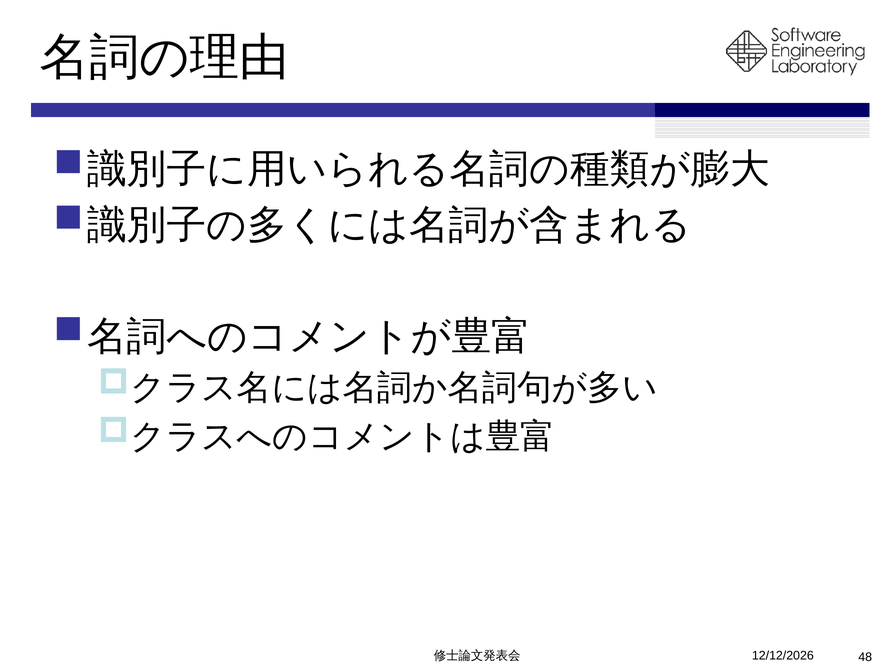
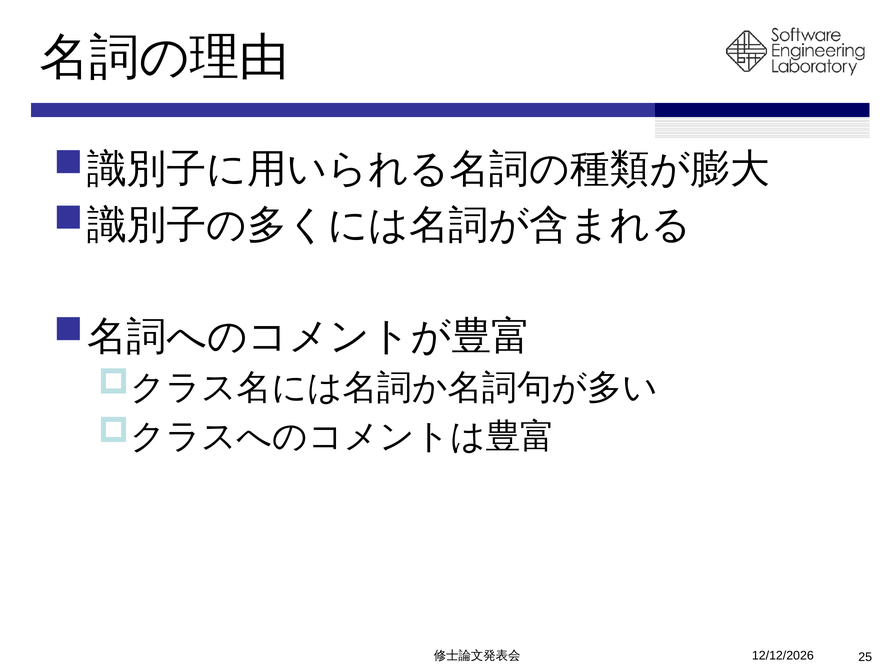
48: 48 -> 25 (865, 657)
